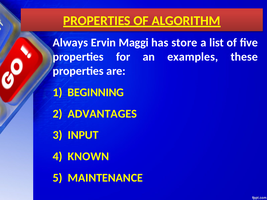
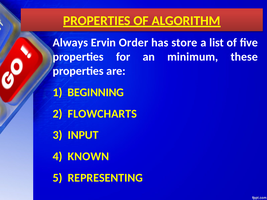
Maggi: Maggi -> Order (134, 43)
examples: examples -> minimum (193, 57)
ADVANTAGES: ADVANTAGES -> FLOWCHARTS (102, 114)
MAINTENANCE: MAINTENANCE -> REPRESENTING (105, 178)
